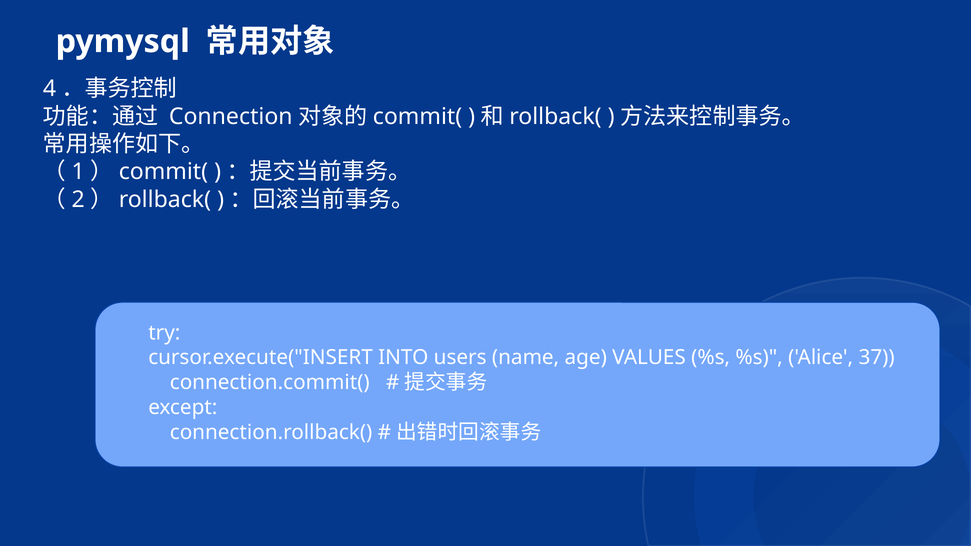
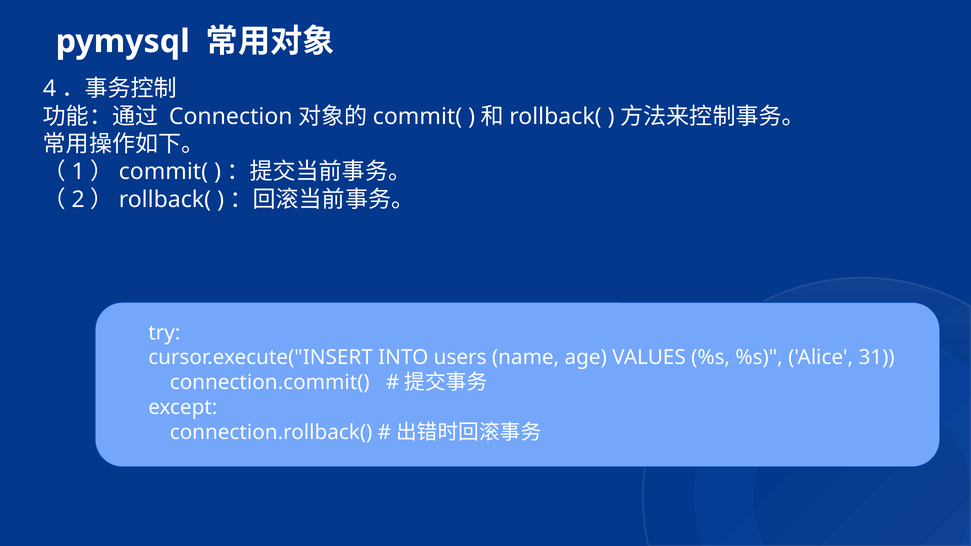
37: 37 -> 31 (877, 357)
